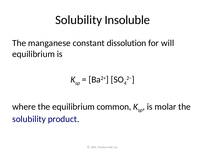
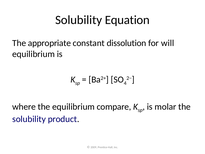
Insoluble: Insoluble -> Equation (127, 20)
manganese: manganese -> appropriate (49, 43)
common: common -> compare (114, 106)
